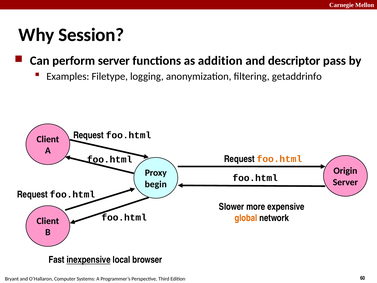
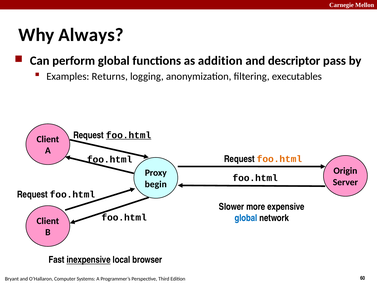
Session: Session -> Always (91, 35)
perform server: server -> global (114, 61)
Filetype: Filetype -> Returns (110, 76)
getaddrinfo: getaddrinfo -> executables (297, 76)
foo.html underline: none -> present (129, 135)
global colour: orange -> blue (246, 218)
